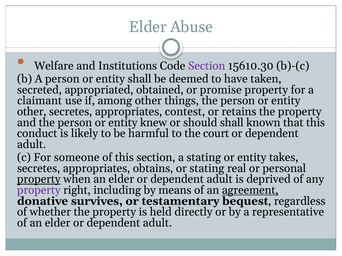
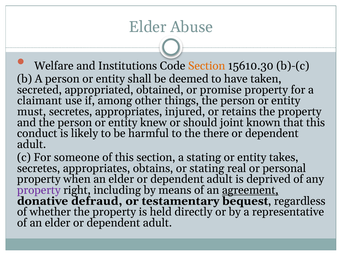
Section colour: purple -> orange (207, 66)
other: other -> must (32, 112)
contest: contest -> injured (185, 112)
should shall: shall -> joint (232, 123)
court: court -> there (216, 134)
property underline: present -> none (39, 180)
survives: survives -> defraud (97, 201)
